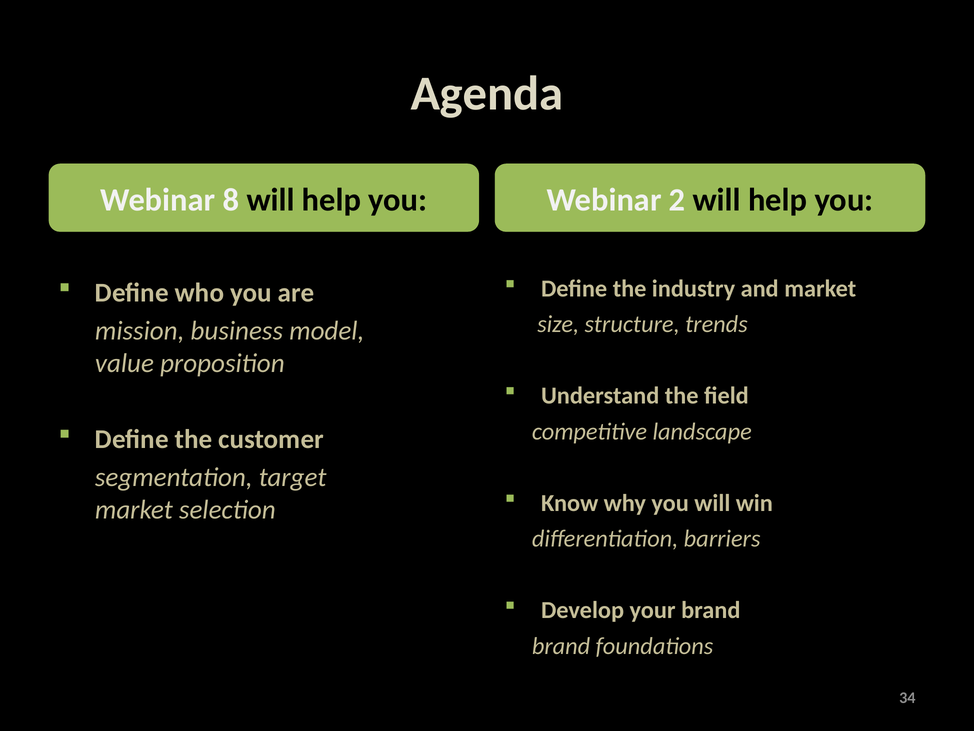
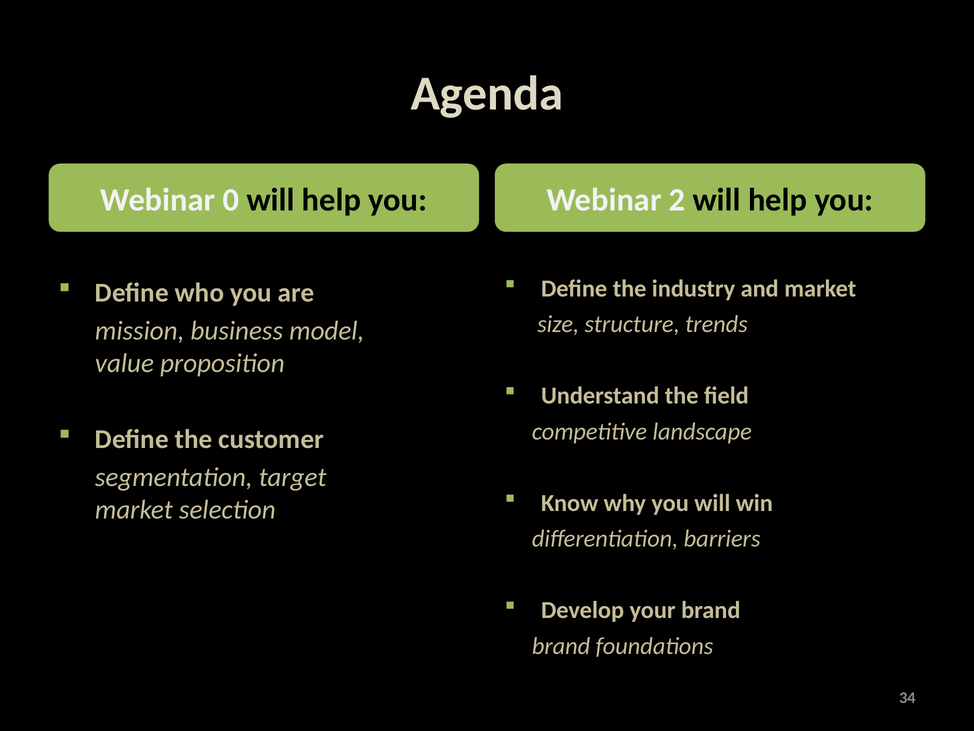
8: 8 -> 0 (231, 200)
